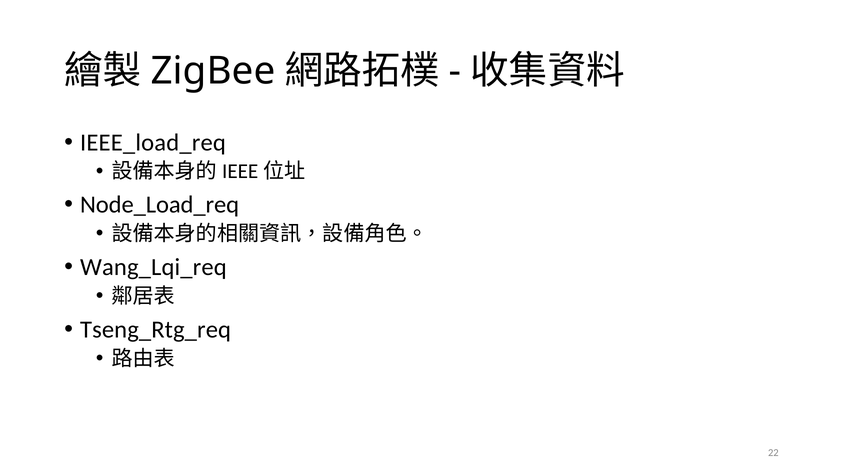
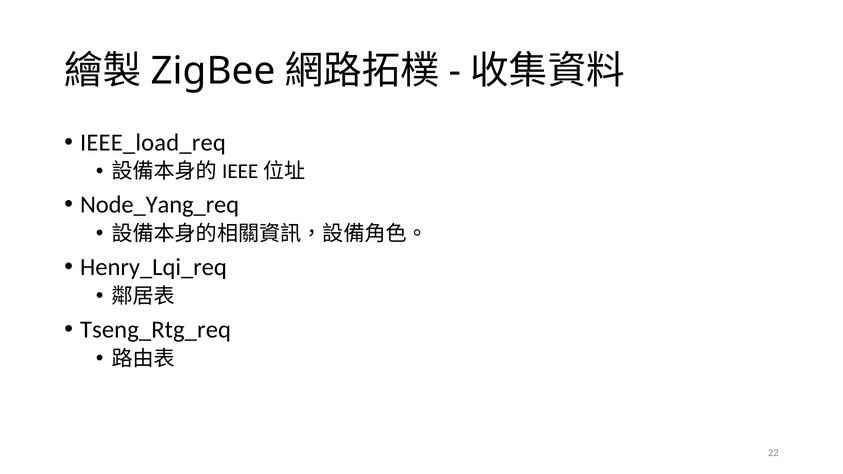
Node_Load_req: Node_Load_req -> Node_Yang_req (160, 205)
Wang_Lqi_req: Wang_Lqi_req -> Henry_Lqi_req (153, 267)
